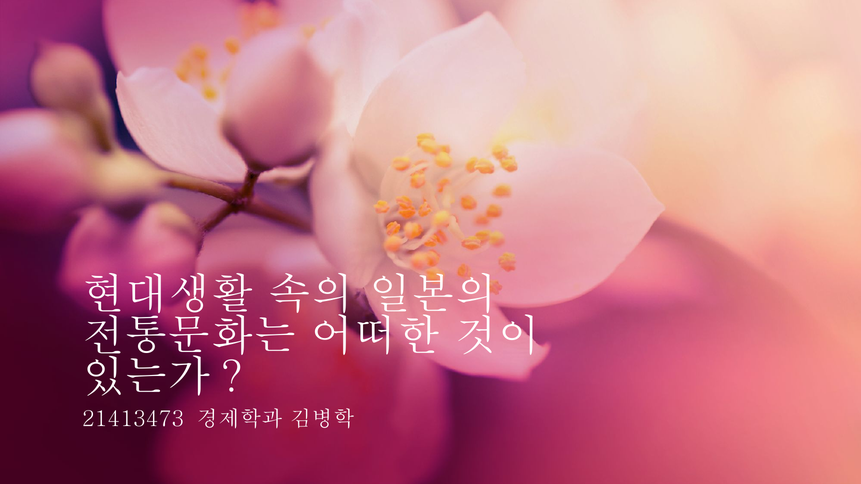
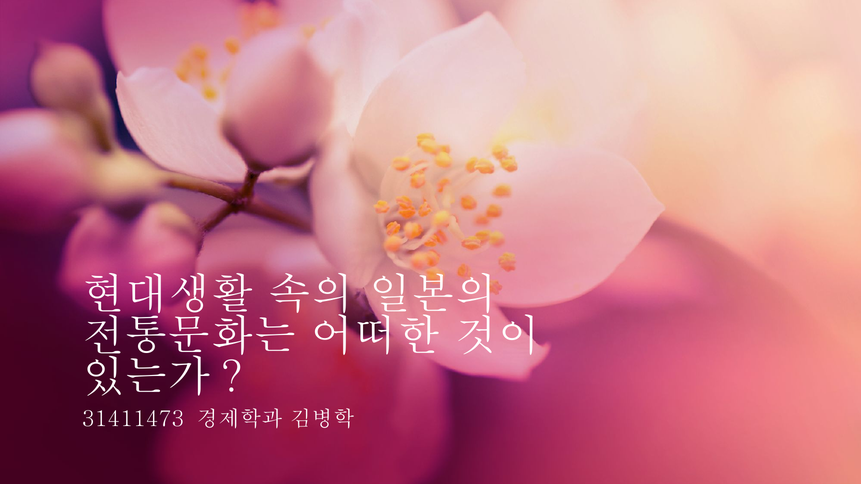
21413473: 21413473 -> 31411473 (133, 420)
